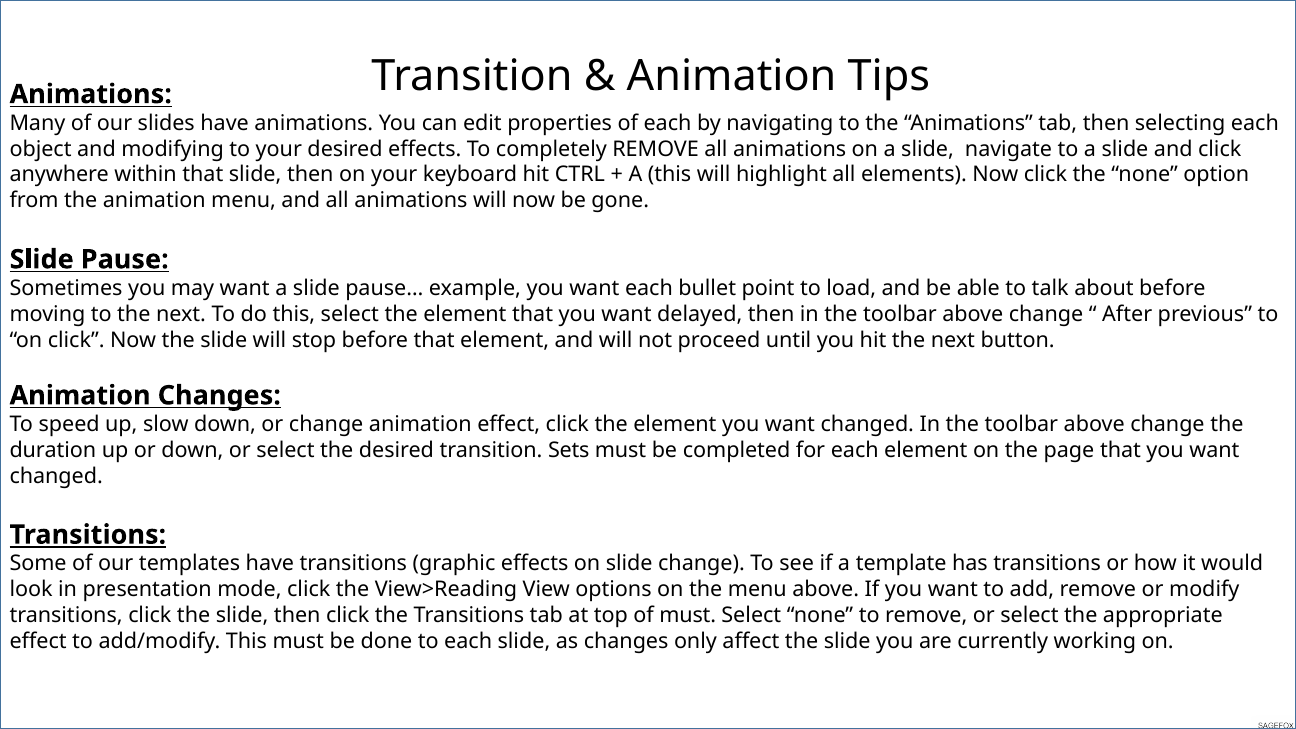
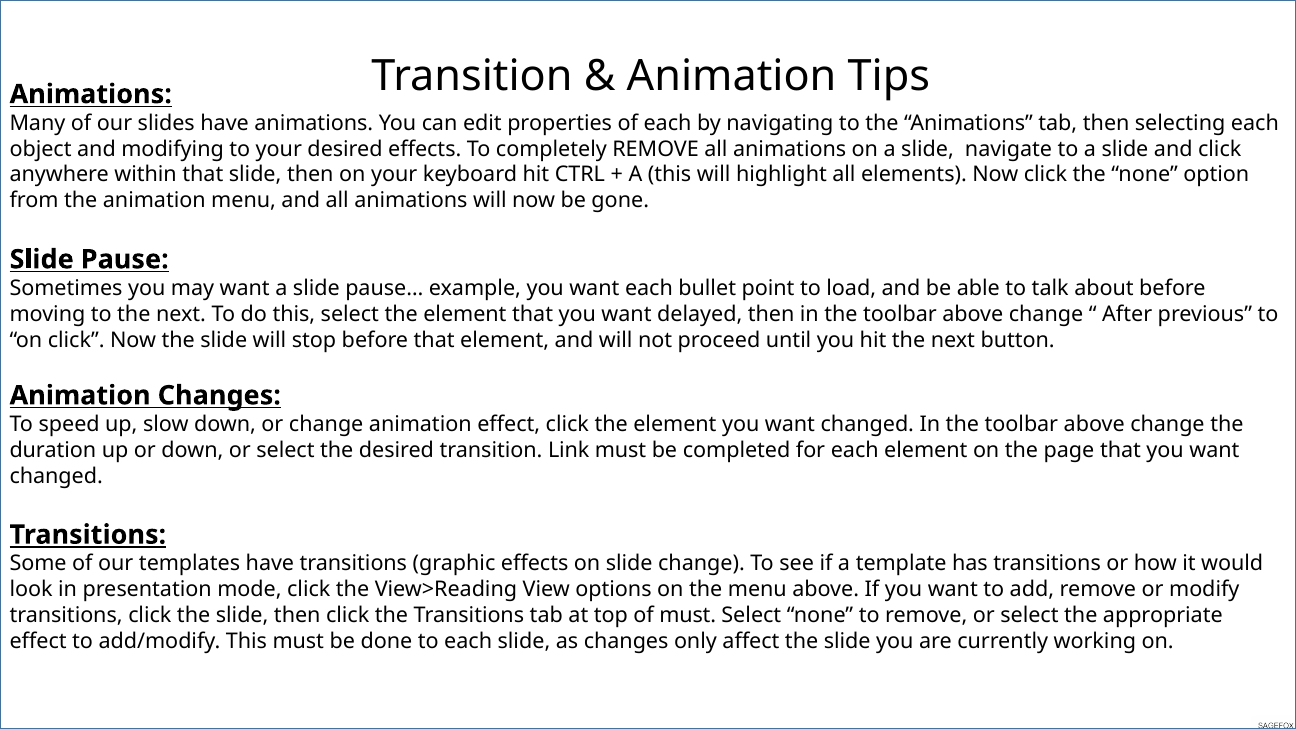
Sets: Sets -> Link (569, 450)
